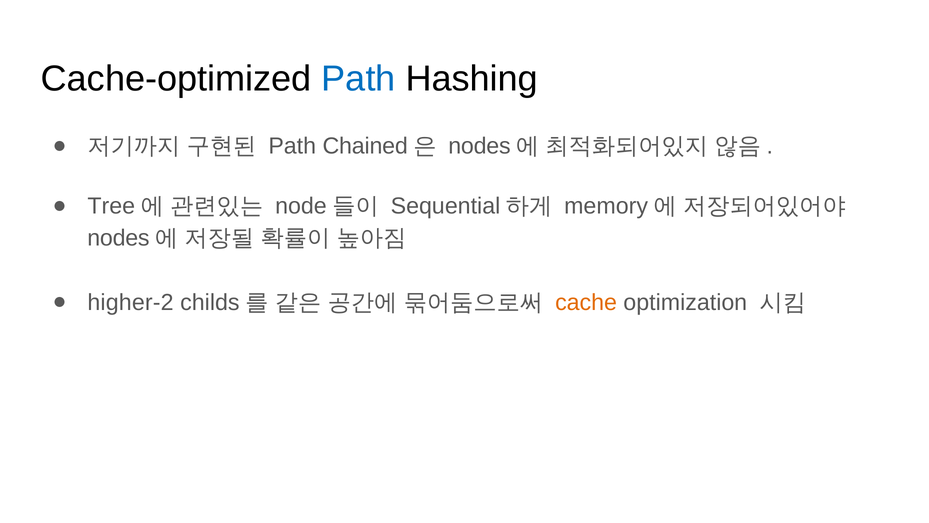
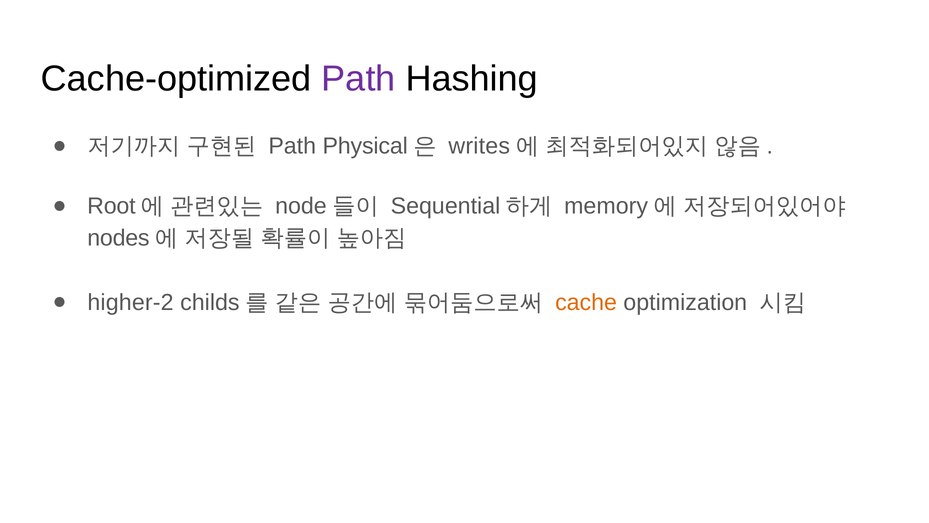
Path colour: blue -> purple (359, 79)
Chained: Chained -> Physical (365, 146)
nodes: nodes -> writes (479, 146)
Tree: Tree -> Root (111, 206)
